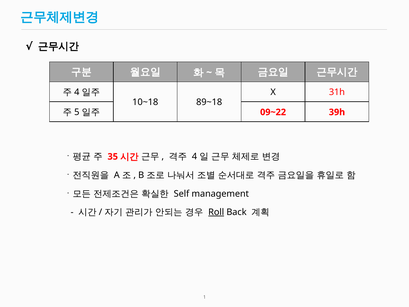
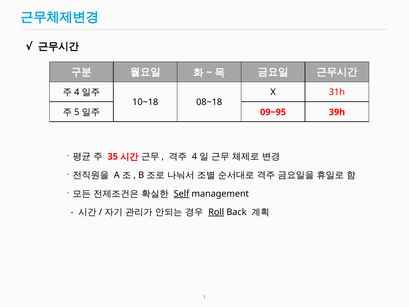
89~18: 89~18 -> 08~18 (209, 102)
09~22: 09~22 -> 09~95 (273, 112)
Self underline: none -> present (182, 194)
